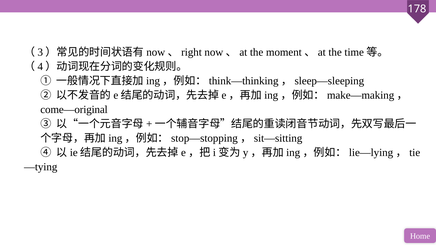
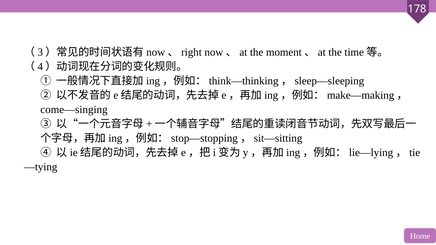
come—original: come—original -> come—singing (74, 110)
